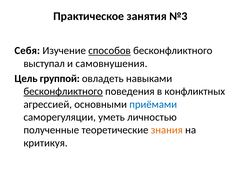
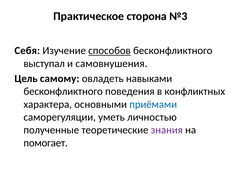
занятия: занятия -> сторона (147, 16)
группой: группой -> самому (60, 78)
бесконфликтного underline: present -> none (63, 91)
агрессией: агрессией -> характера (48, 104)
знания colour: orange -> purple (167, 130)
критикуя: критикуя -> помогает (46, 143)
